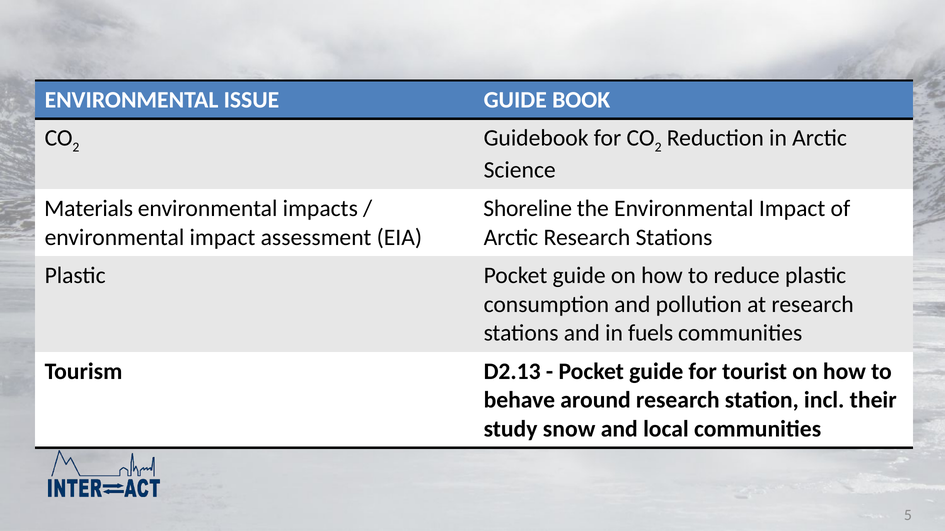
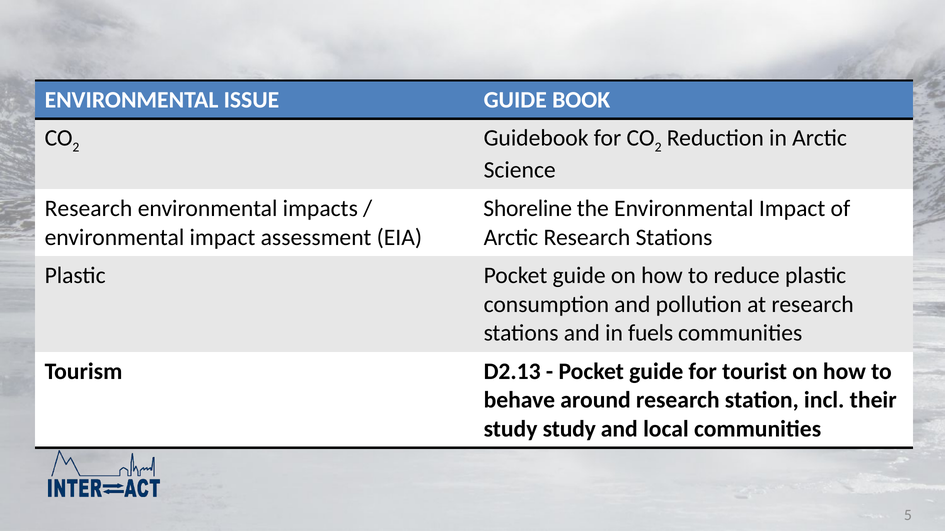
Materials: Materials -> Research (89, 209)
study snow: snow -> study (569, 429)
